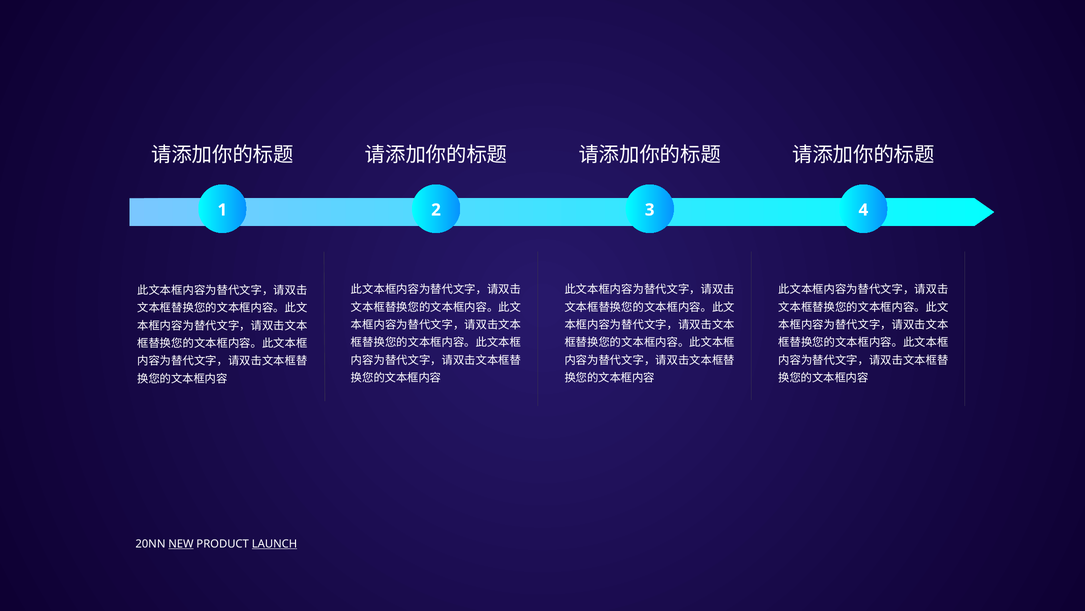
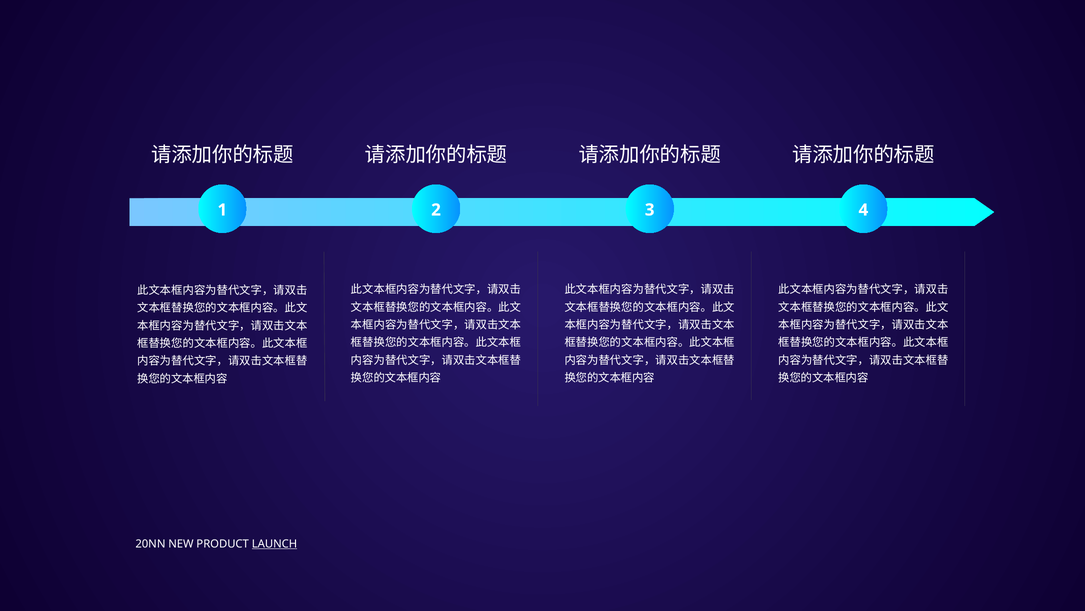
NEW underline: present -> none (181, 543)
